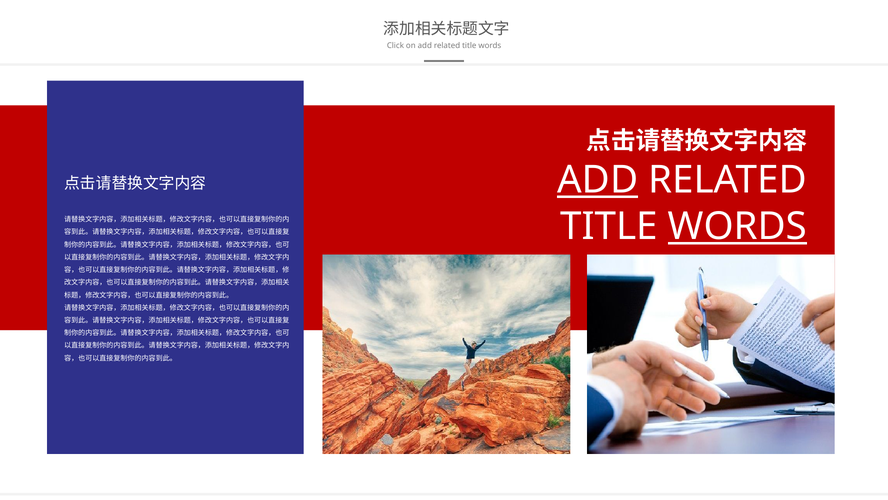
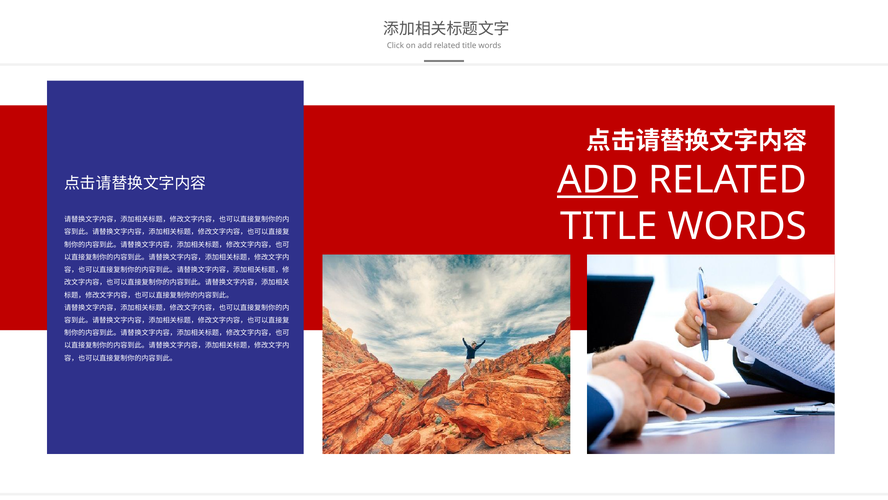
WORDS underline: present -> none (738, 226)
